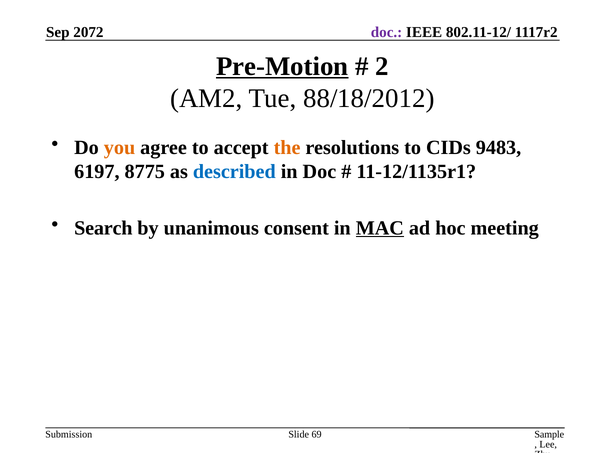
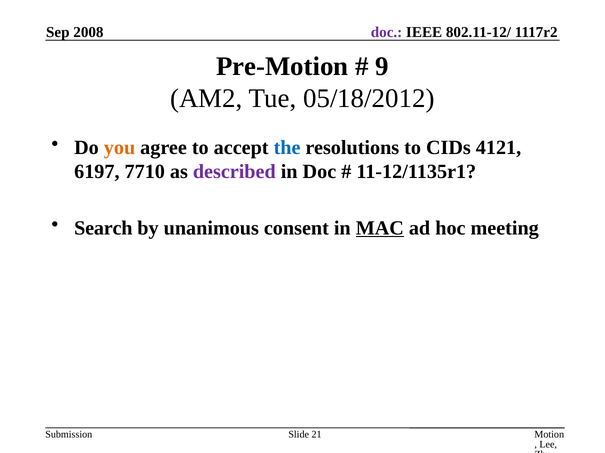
2072: 2072 -> 2008 (88, 32)
Pre-Motion underline: present -> none (282, 66)
2: 2 -> 9 (382, 66)
88/18/2012: 88/18/2012 -> 05/18/2012 (369, 99)
the colour: orange -> blue (287, 148)
9483: 9483 -> 4121 (499, 148)
8775: 8775 -> 7710 (145, 172)
described colour: blue -> purple (234, 172)
Sample: Sample -> Motion (549, 435)
69: 69 -> 21 (317, 435)
